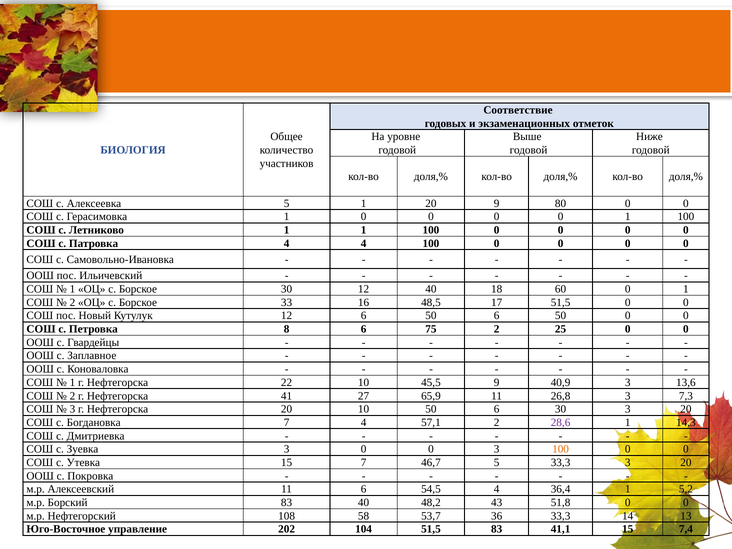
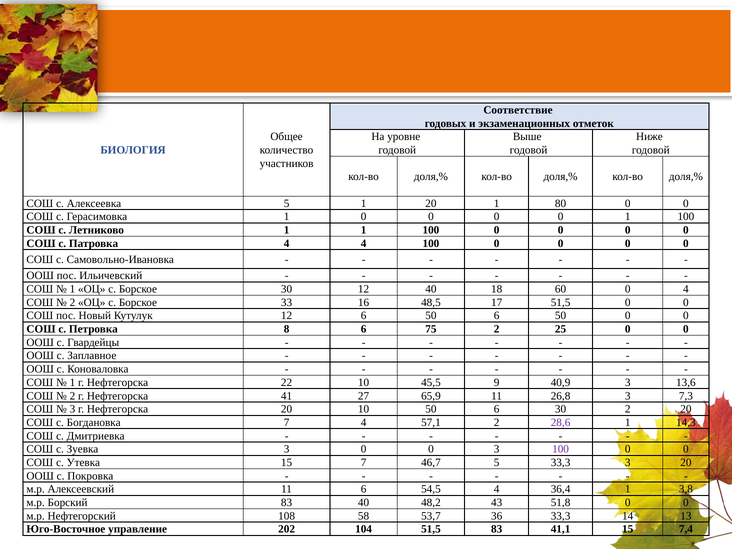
20 9: 9 -> 1 (497, 203)
60 0 1: 1 -> 4 (686, 289)
30 3: 3 -> 2 (628, 409)
100 colour: orange -> purple (561, 449)
5,2: 5,2 -> 3,8 (686, 489)
